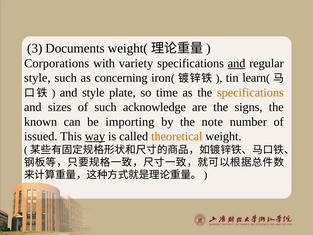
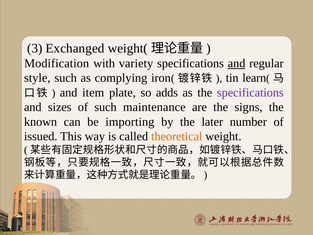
Documents: Documents -> Exchanged (75, 48)
Corporations: Corporations -> Modification (57, 63)
concerning: concerning -> complying (121, 78)
and style: style -> item (93, 92)
time: time -> adds (167, 92)
specifications colour: orange -> purple (250, 92)
acknowledge: acknowledge -> maintenance (154, 107)
note: note -> later (212, 122)
way underline: present -> none (95, 136)
